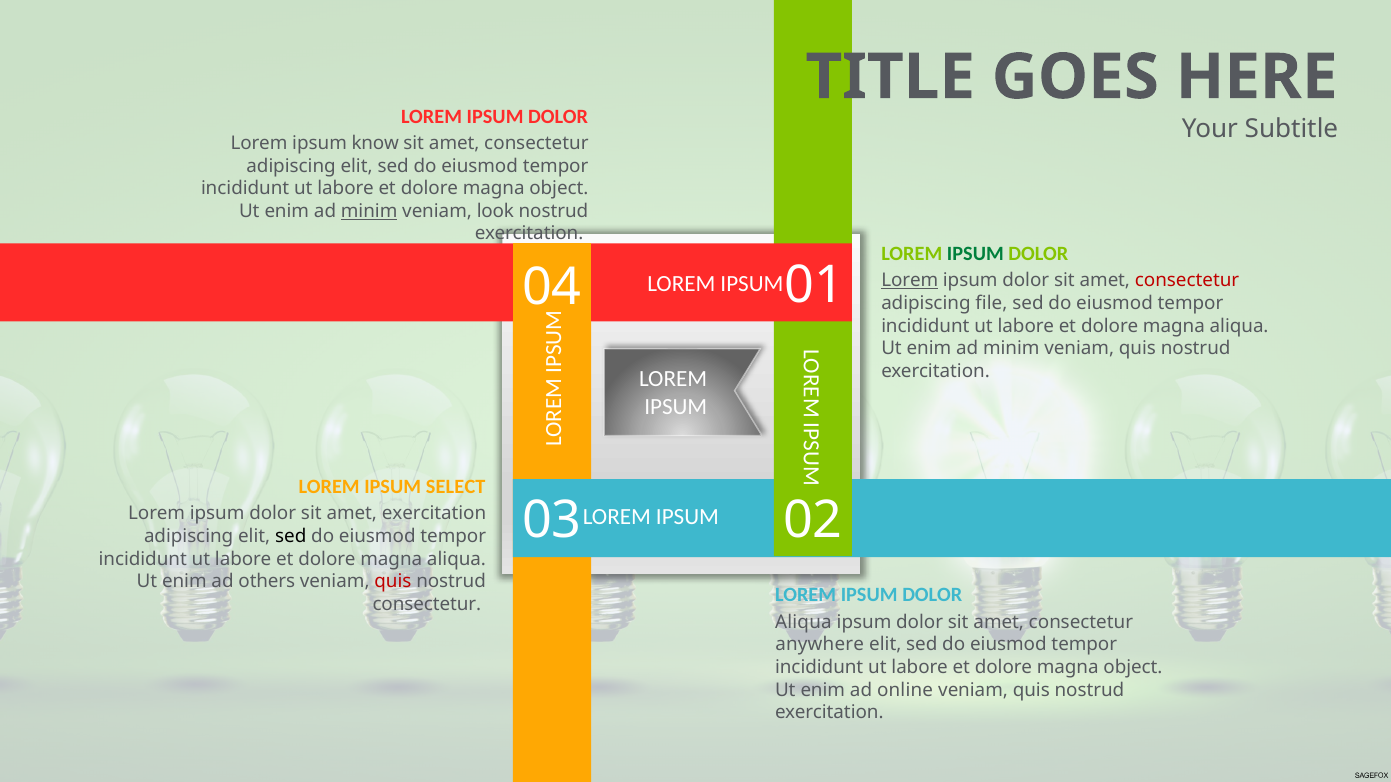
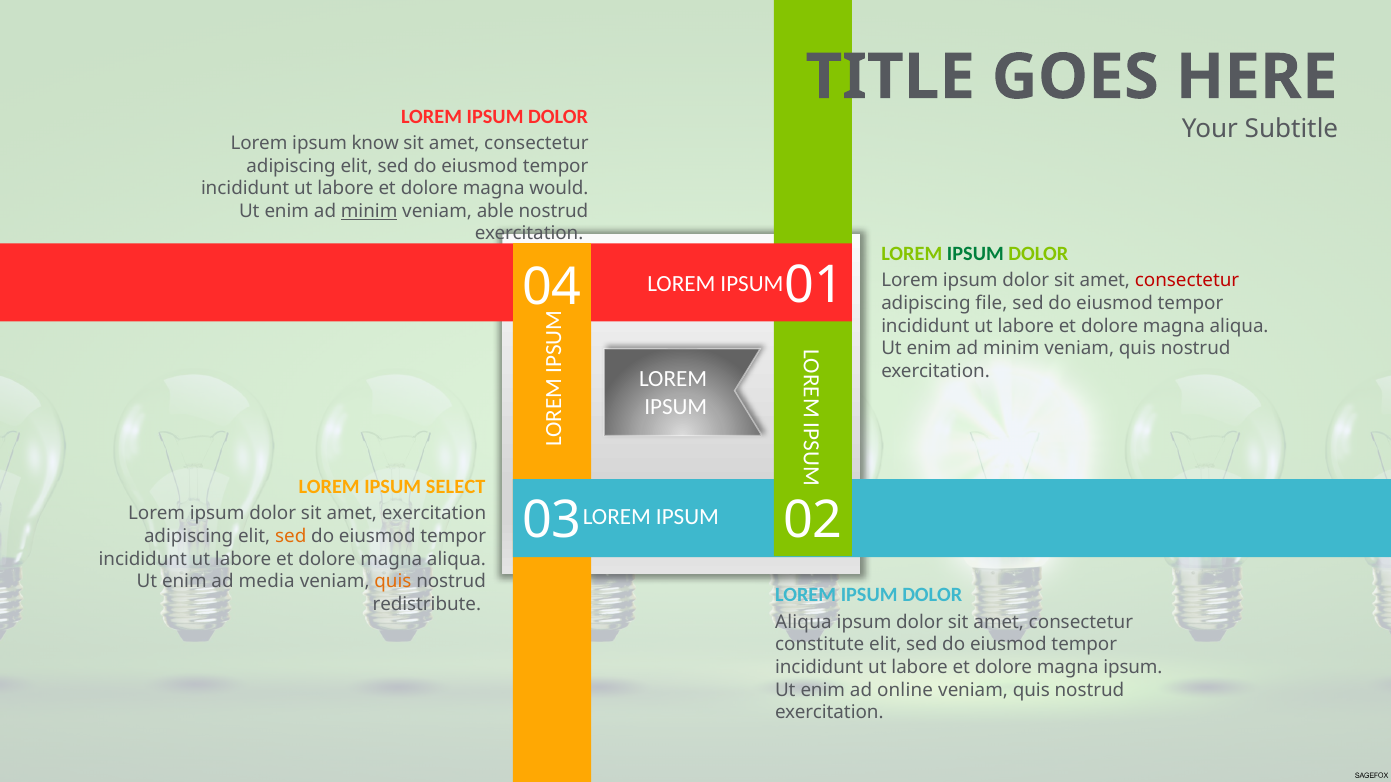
object: object -> would (559, 189)
look: look -> able (495, 211)
Lorem underline: present -> none (910, 281)
sed colour: black -> orange (291, 537)
others: others -> media (267, 582)
quis colour: red -> orange (393, 582)
consectetur: consectetur -> redistribute (427, 605)
anywhere: anywhere -> constitute (820, 645)
object: object -> ipsum (1133, 668)
